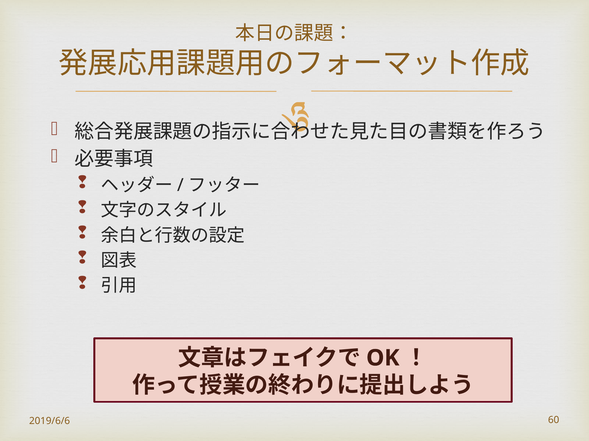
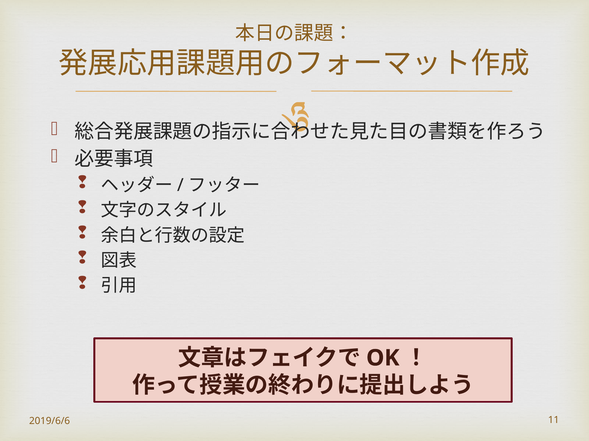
60: 60 -> 11 (554, 421)
